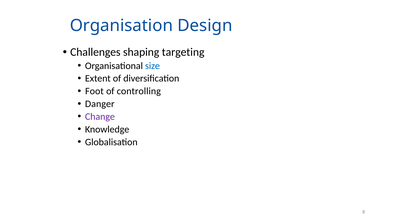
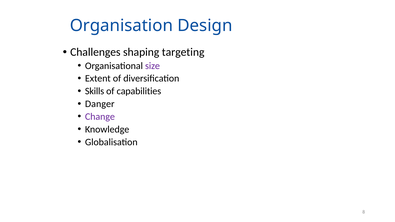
size colour: blue -> purple (153, 66)
Foot: Foot -> Skills (95, 91)
controlling: controlling -> capabilities (139, 91)
